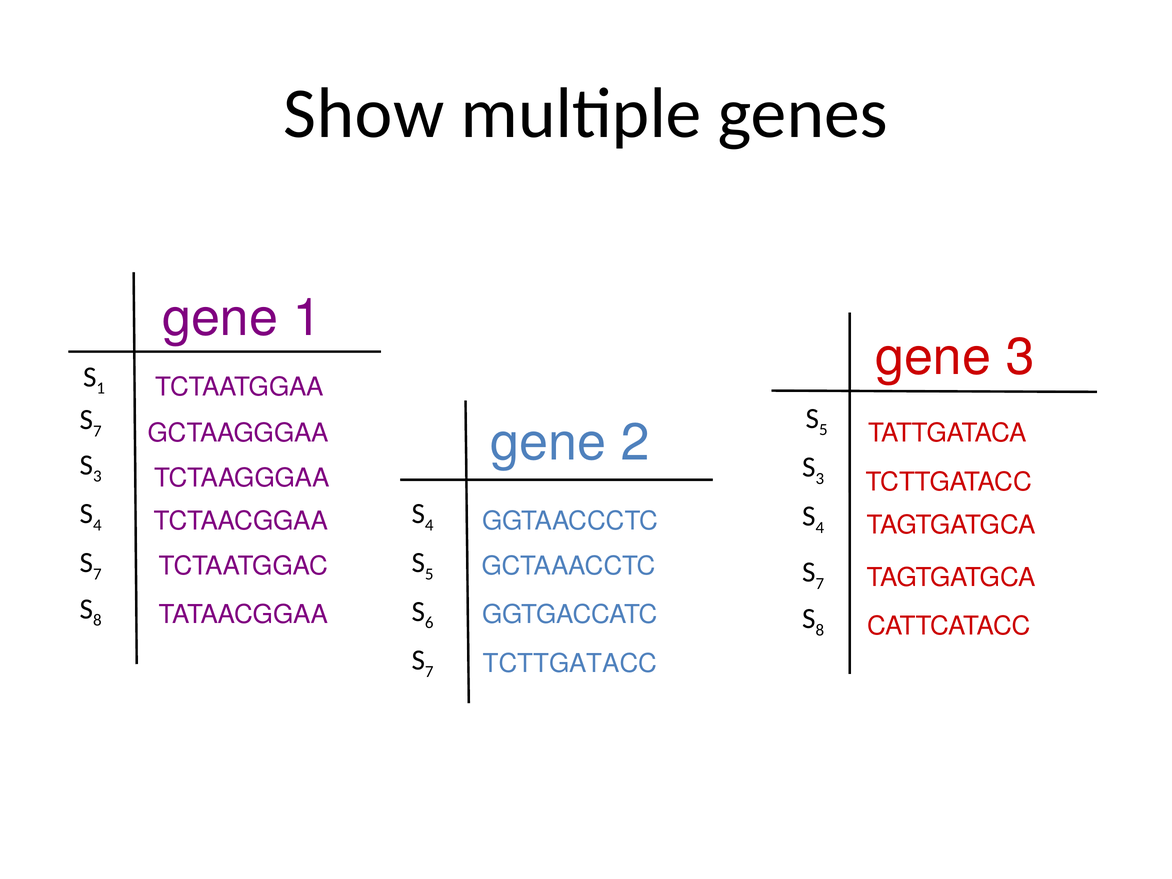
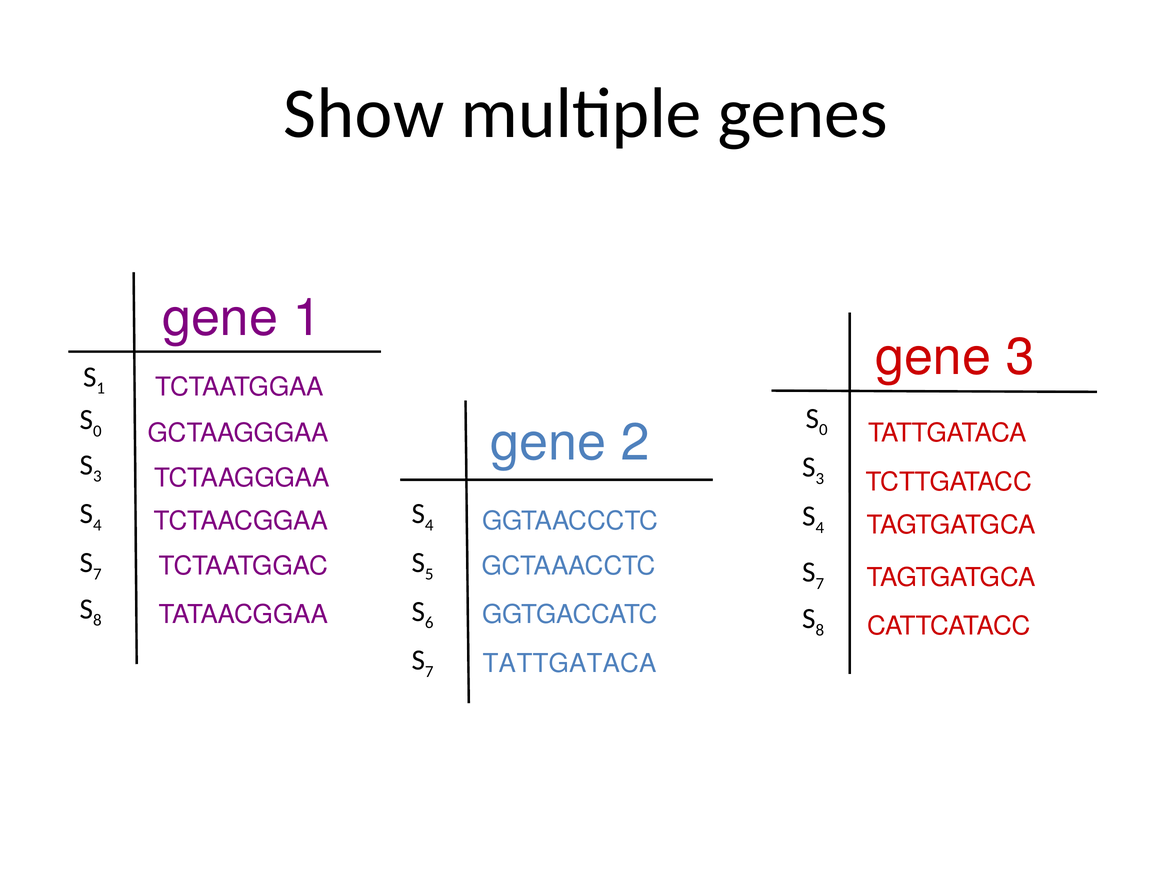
5: 5 -> 0 (823, 430)
7: 7 -> 0 (97, 431)
TCTTGATACC: TCTTGATACC -> TATTGATACA (570, 664)
